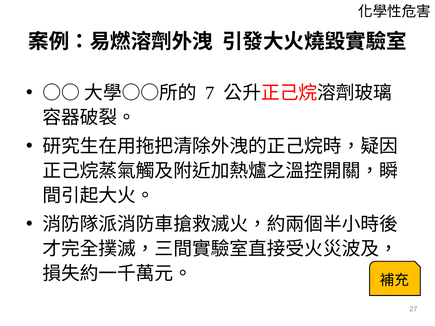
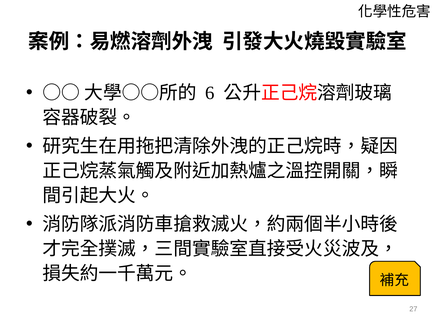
7: 7 -> 6 (210, 93)
